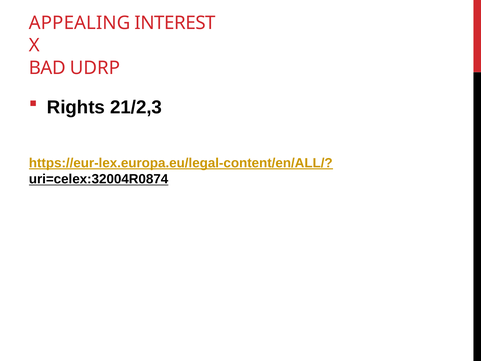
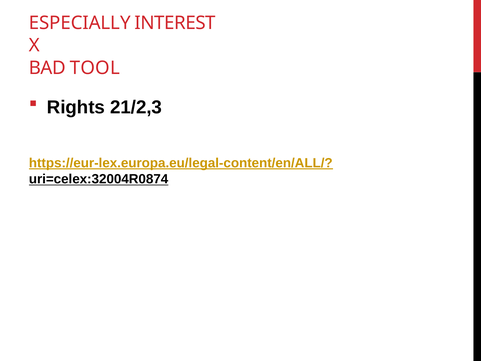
APPEALING: APPEALING -> ESPECIALLY (80, 23)
UDRP: UDRP -> TOOL (95, 68)
